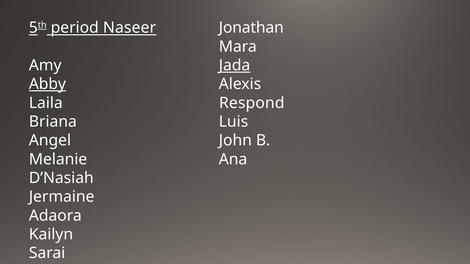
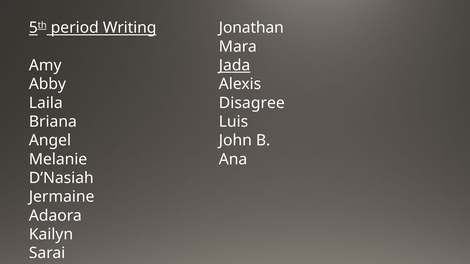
Naseer: Naseer -> Writing (130, 28)
Abby underline: present -> none (47, 84)
Respond: Respond -> Disagree (252, 103)
